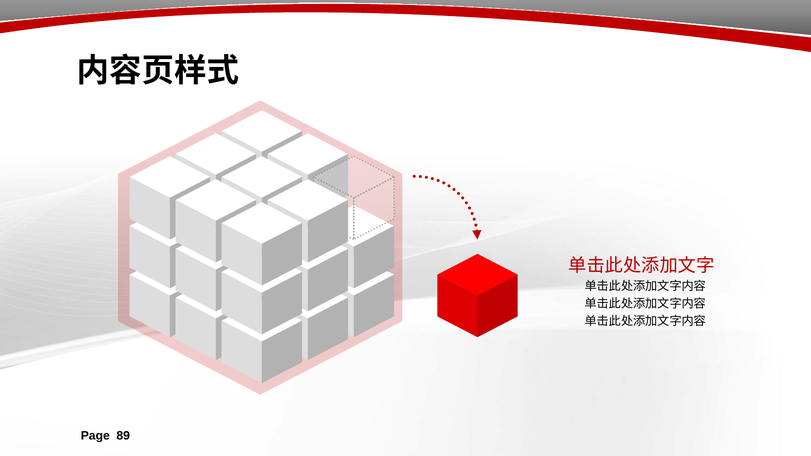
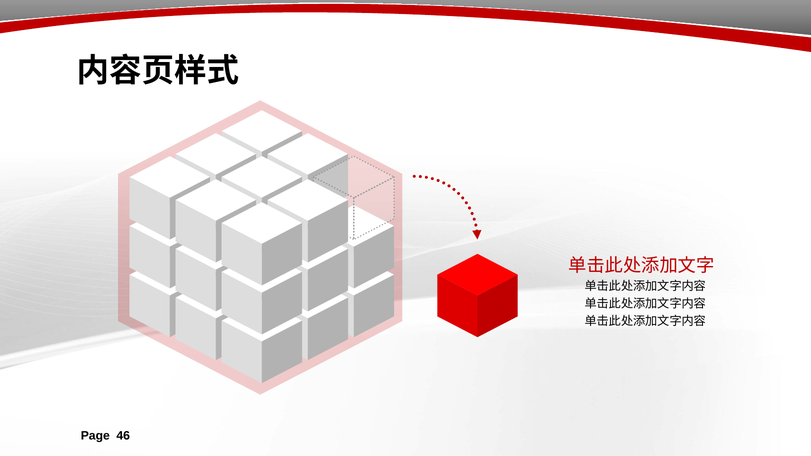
89: 89 -> 46 (123, 436)
